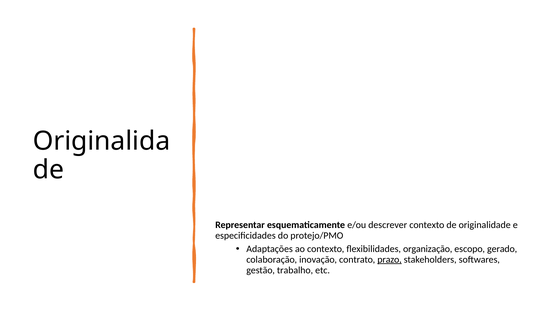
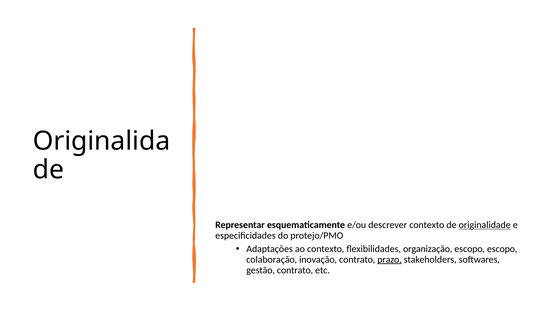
originalidade underline: none -> present (485, 225)
escopo gerado: gerado -> escopo (502, 249)
gestão trabalho: trabalho -> contrato (295, 270)
